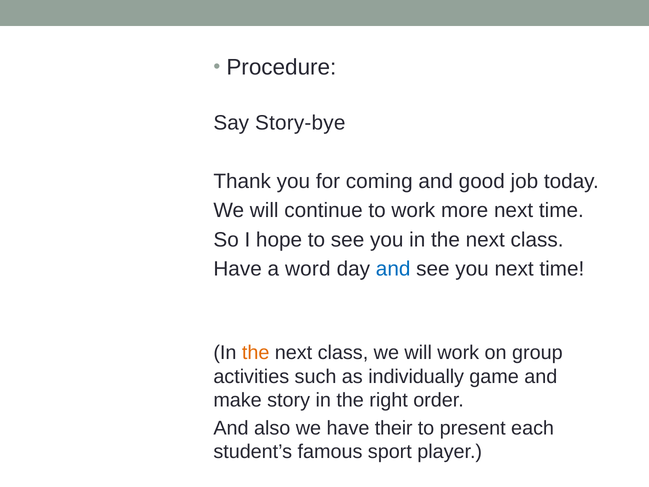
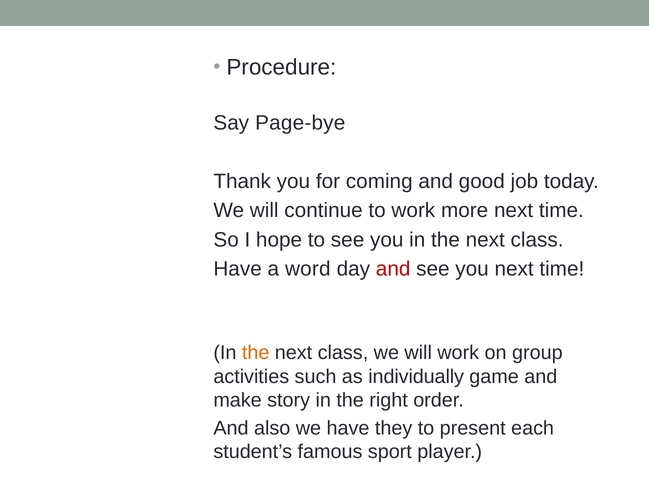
Story-bye: Story-bye -> Page-bye (300, 123)
and colour: blue -> red (393, 269)
their: their -> they (394, 428)
